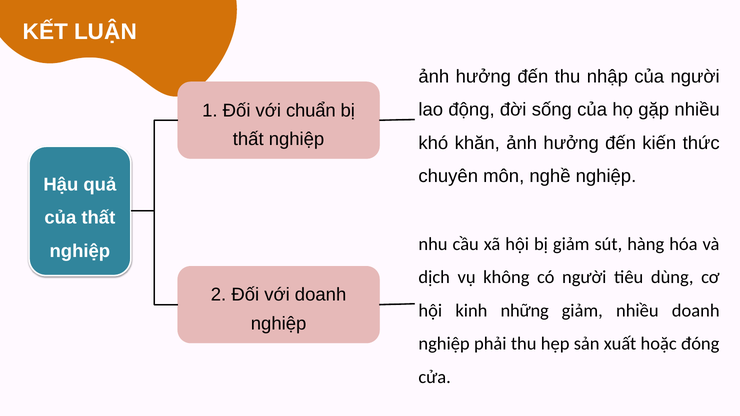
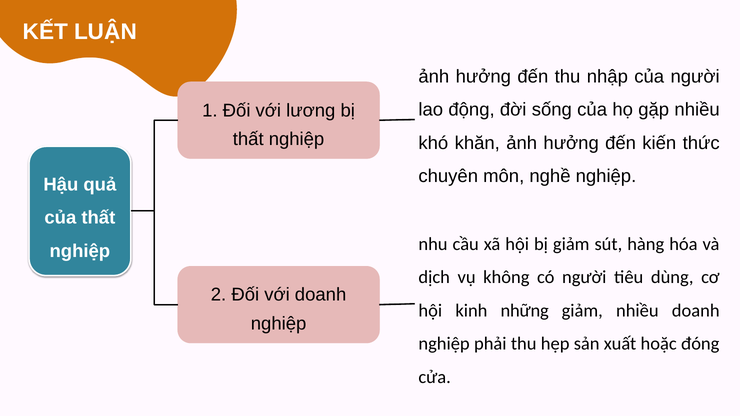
chuẩn: chuẩn -> lương (311, 110)
